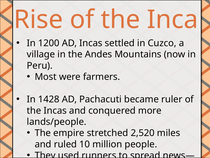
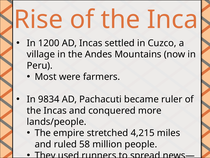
1428: 1428 -> 9834 (49, 99)
2,520: 2,520 -> 4,215 (143, 133)
10: 10 -> 58 (85, 144)
